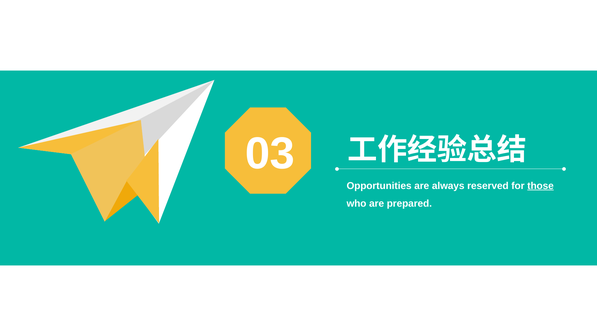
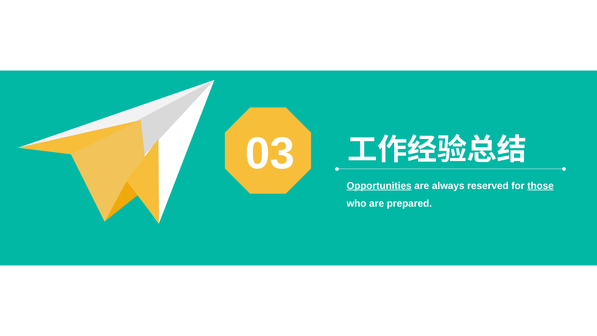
Opportunities underline: none -> present (379, 186)
